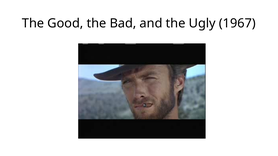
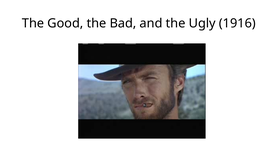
1967: 1967 -> 1916 (237, 23)
